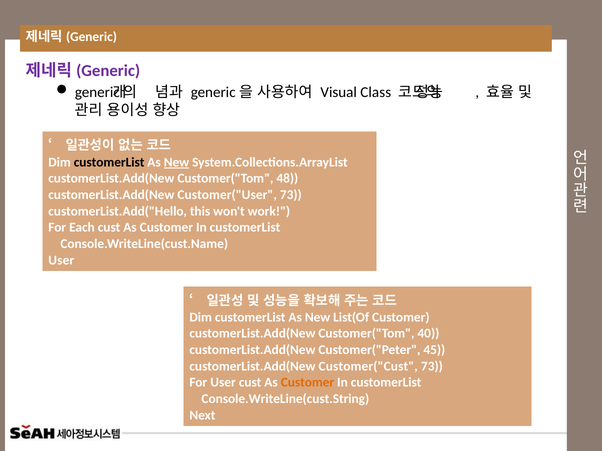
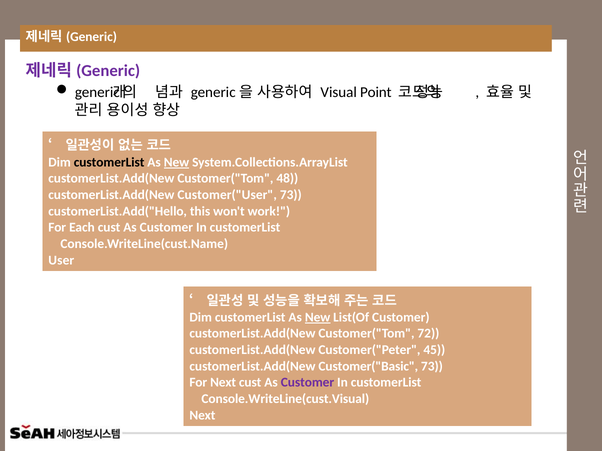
Class: Class -> Point (376, 93)
New underline: none -> present (318, 318)
40: 40 -> 72 (428, 334)
Customer("Cust: Customer("Cust -> Customer("Basic (368, 367)
For User: User -> Next (223, 383)
Customer colour: orange -> purple (307, 383)
Console.WriteLine(cust.String: Console.WriteLine(cust.String -> Console.WriteLine(cust.Visual (285, 399)
